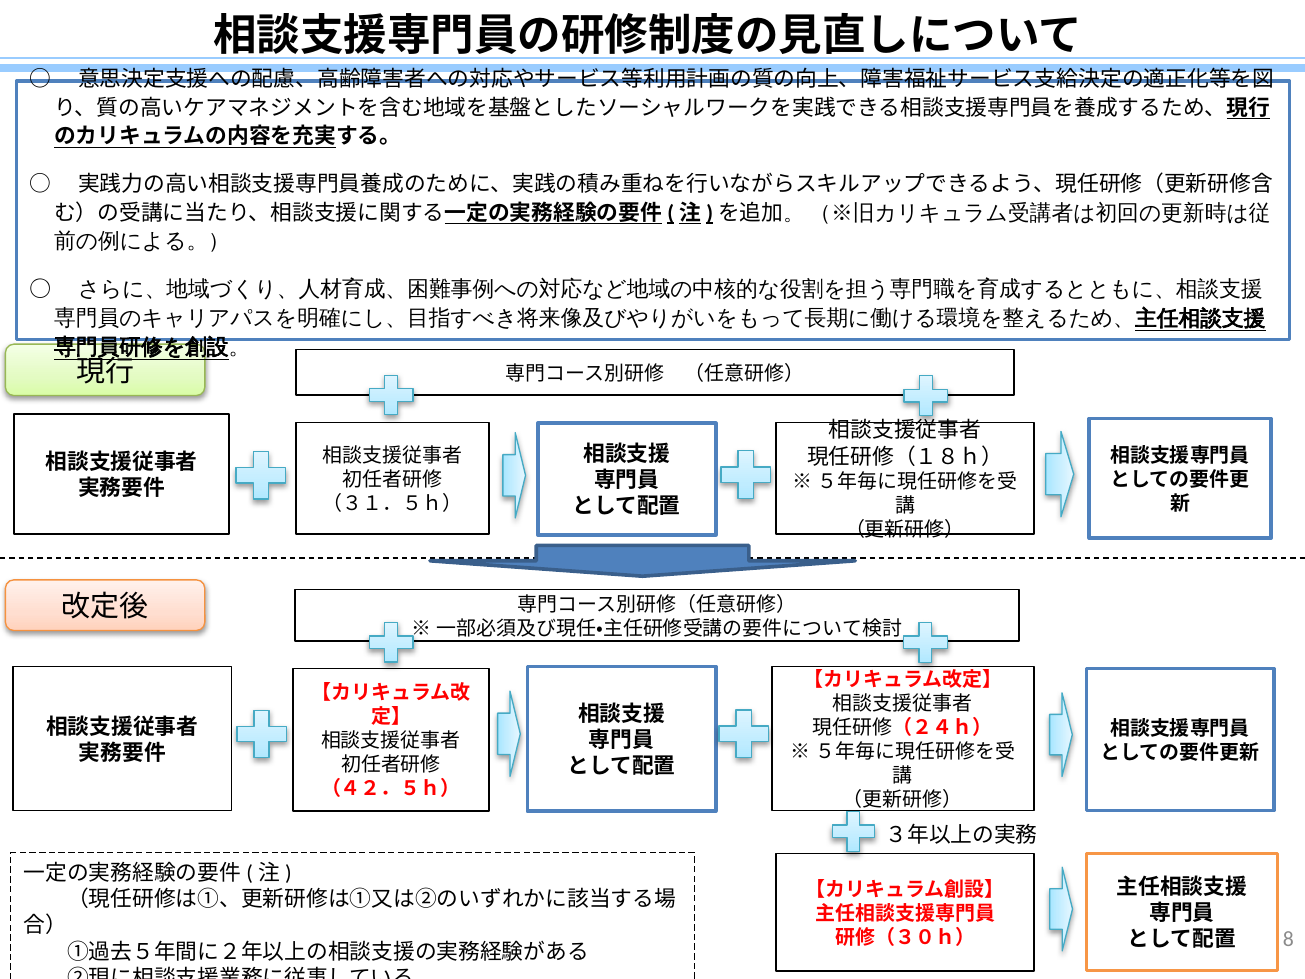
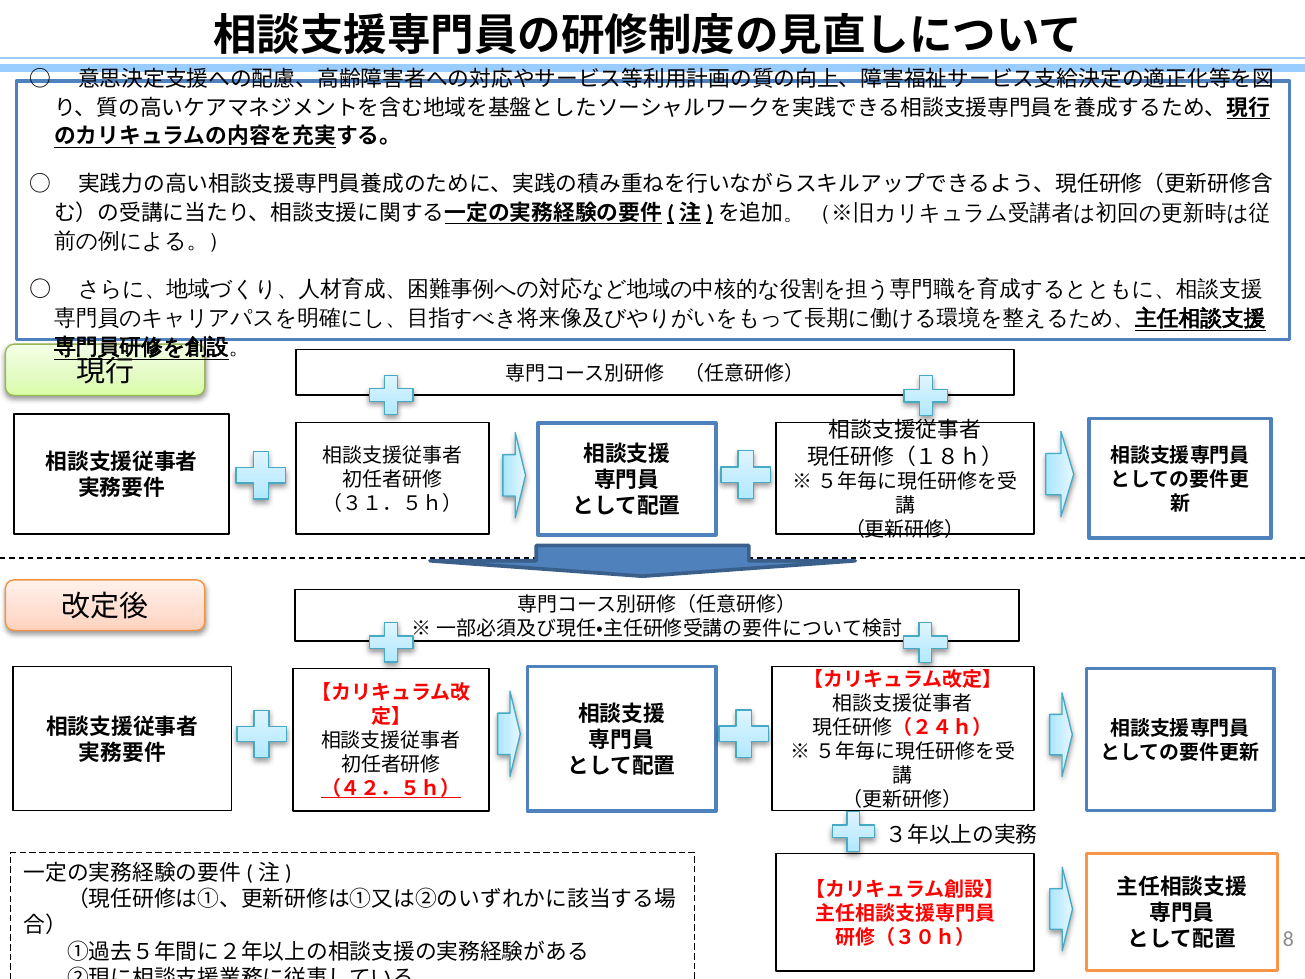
（４２．５ｈ） underline: none -> present (391, 789)
